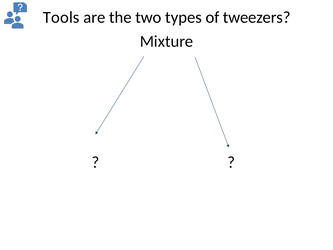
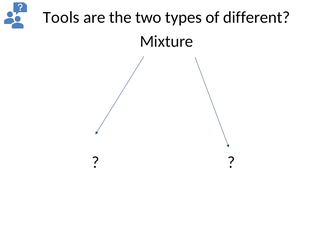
tweezers: tweezers -> different (257, 17)
